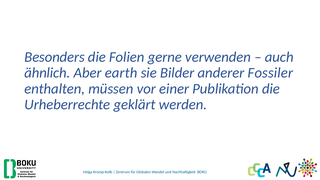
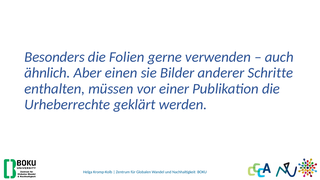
earth: earth -> einen (121, 73)
Fossiler: Fossiler -> Schritte (270, 73)
